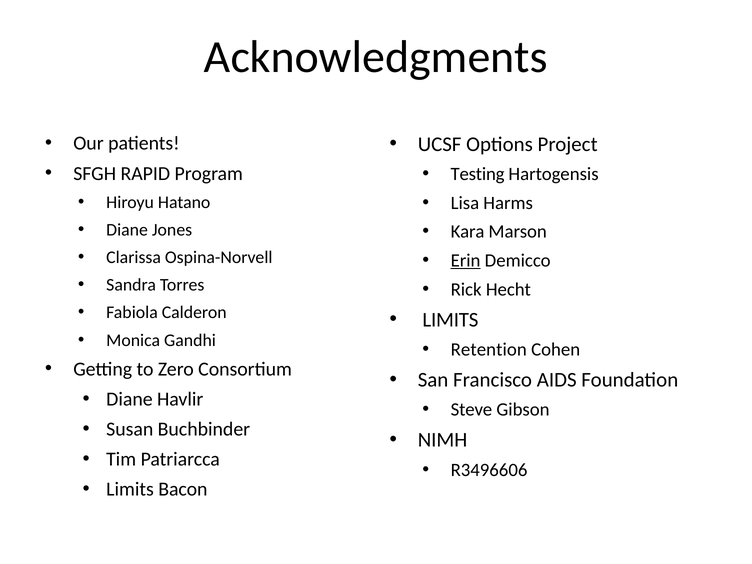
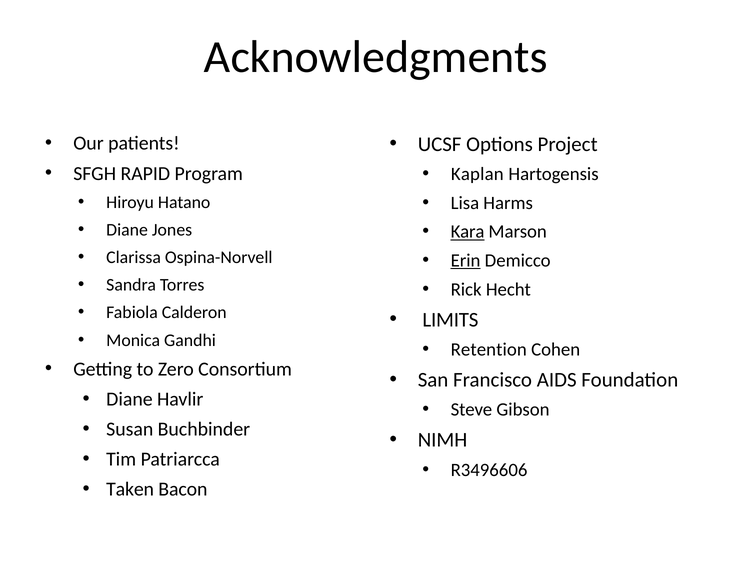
Testing: Testing -> Kaplan (477, 174)
Kara underline: none -> present (468, 232)
Limits: Limits -> Taken (130, 489)
